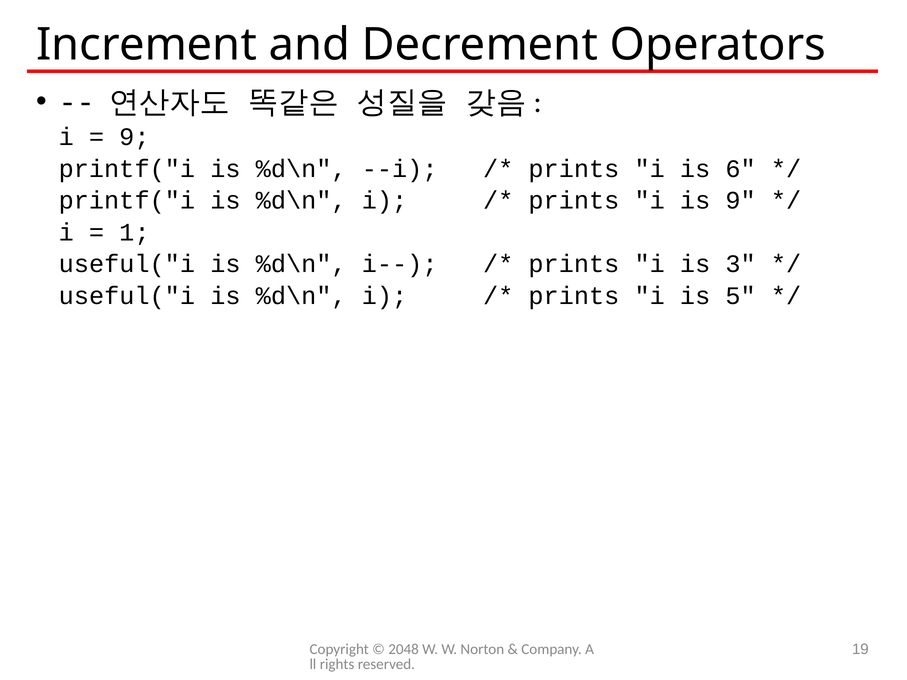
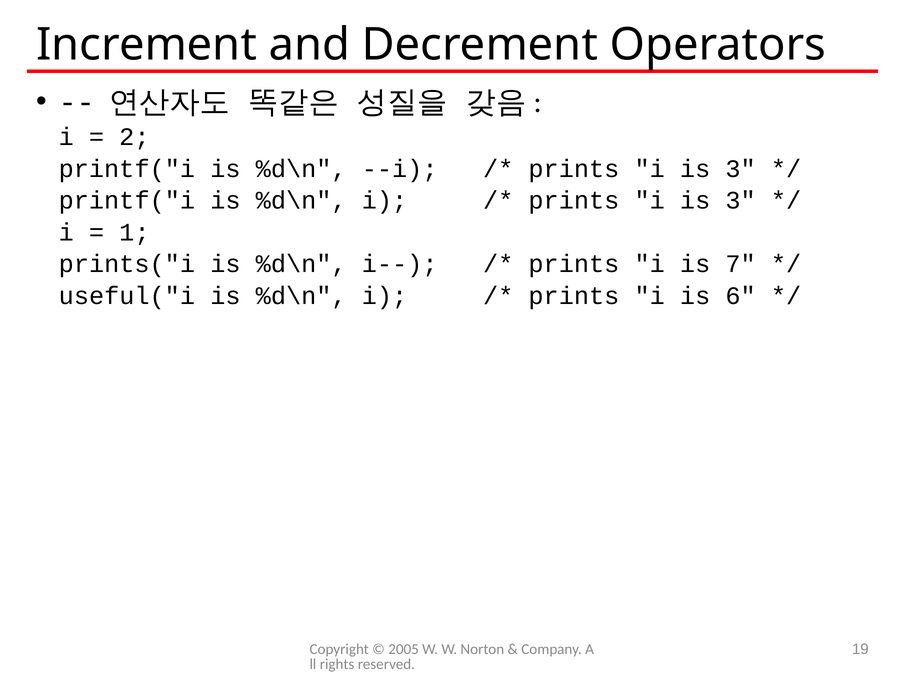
9: 9 -> 2 (134, 137)
6: 6 -> 3 (741, 169)
9: 9 -> 3 (741, 201)
useful("i: useful("i -> prints("i (127, 264)
3: 3 -> 7 (741, 264)
5: 5 -> 6 (741, 296)
2048: 2048 -> 2005 (404, 649)
